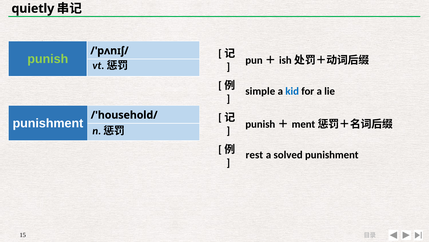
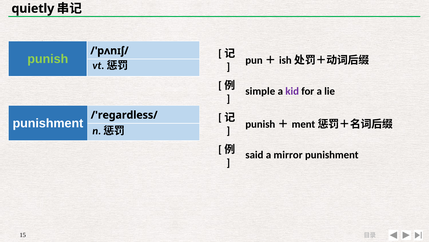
kid colour: blue -> purple (292, 91)
/'household/: /'household/ -> /'regardless/ (124, 115)
rest: rest -> said (254, 155)
solved: solved -> mirror (288, 155)
